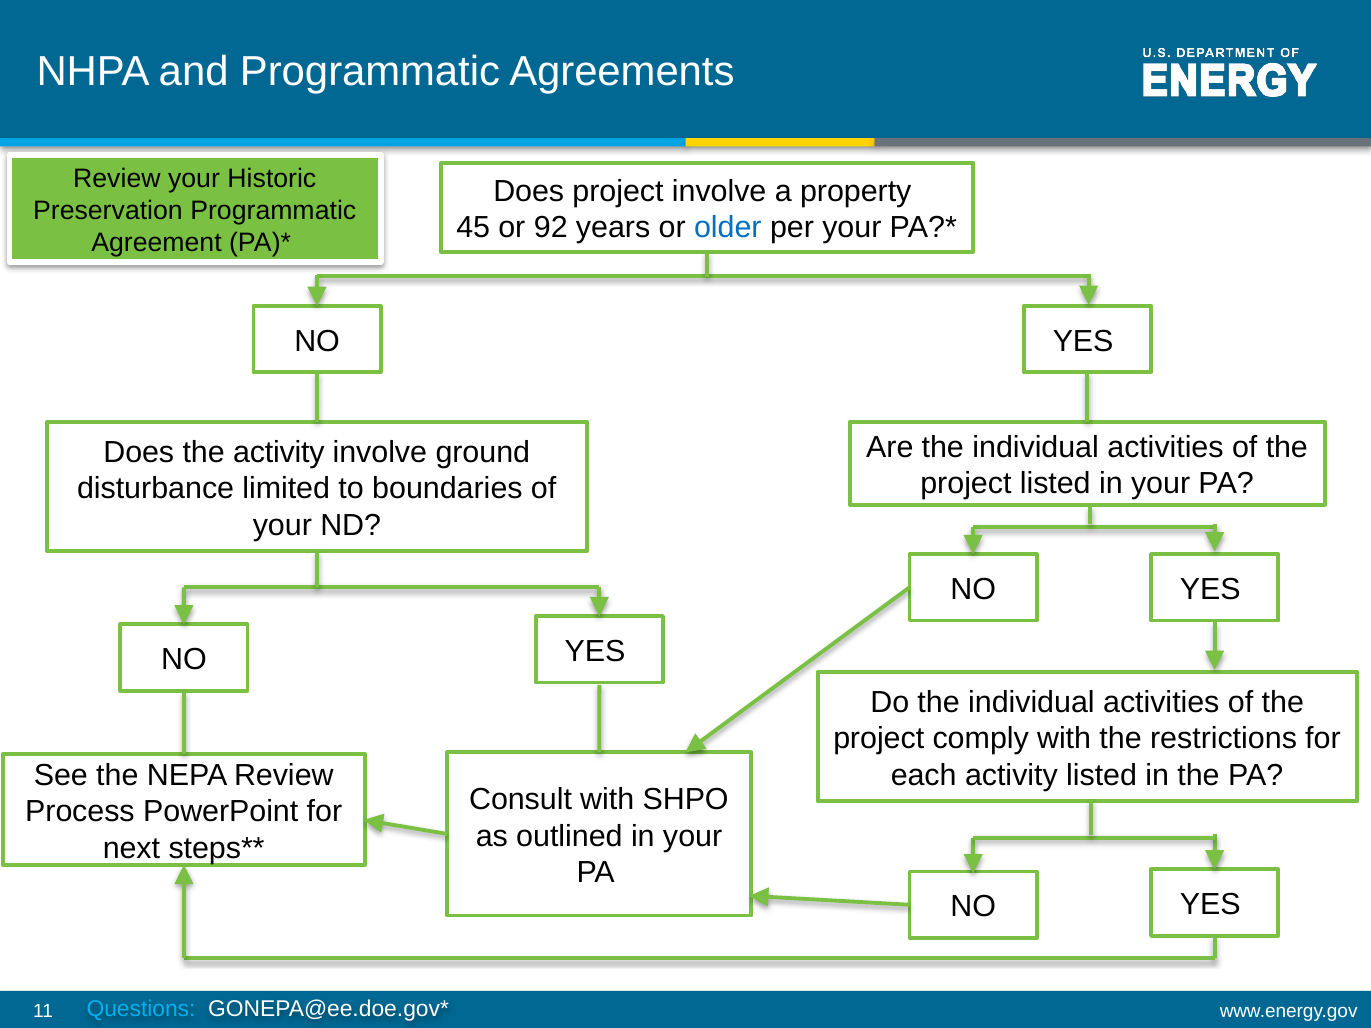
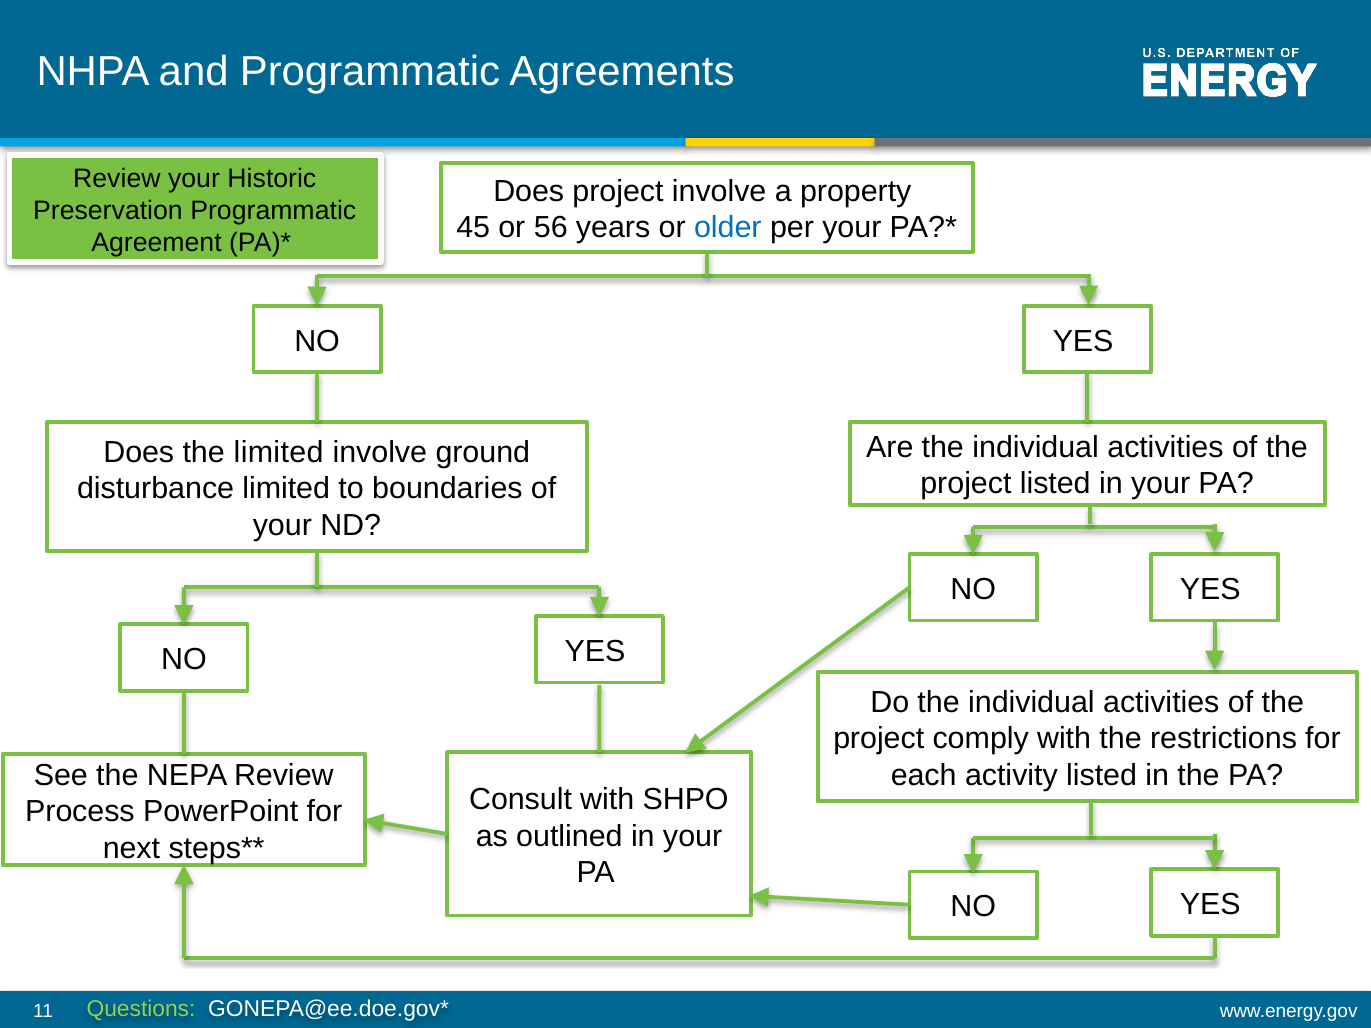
92: 92 -> 56 (551, 228)
the activity: activity -> limited (279, 452)
Questions colour: light blue -> light green (141, 1009)
